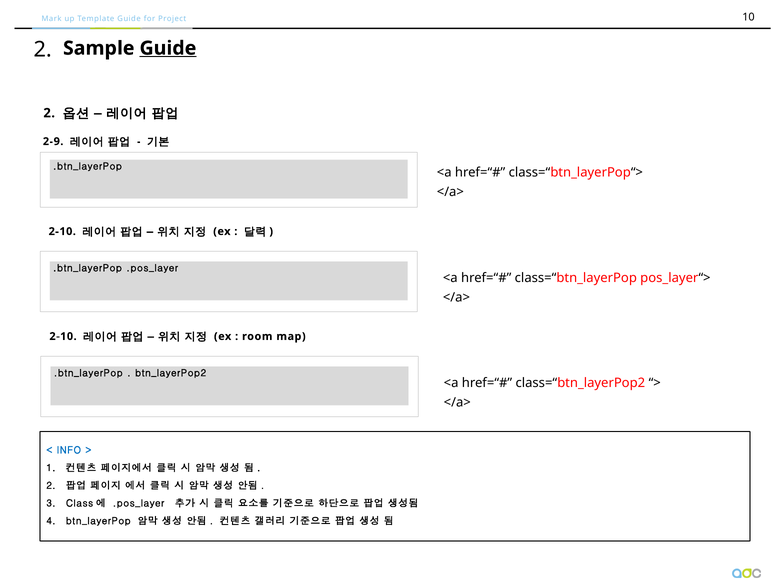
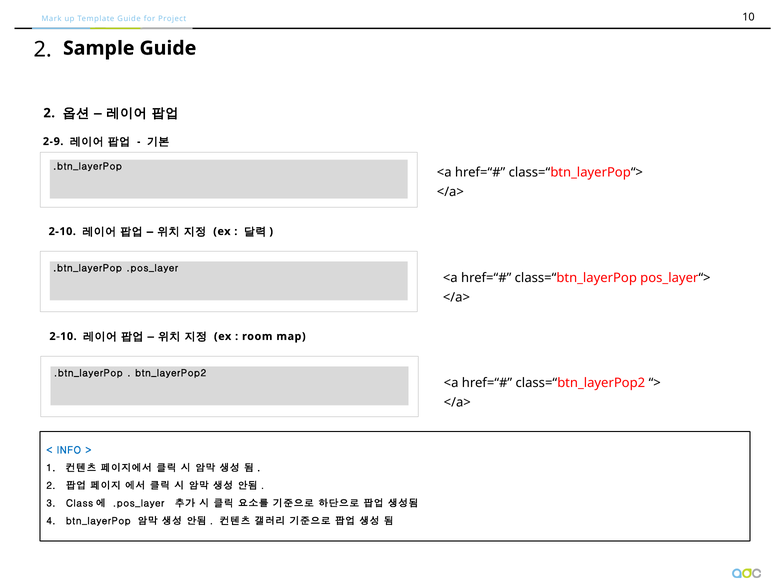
Guide underline: present -> none (168, 48)
